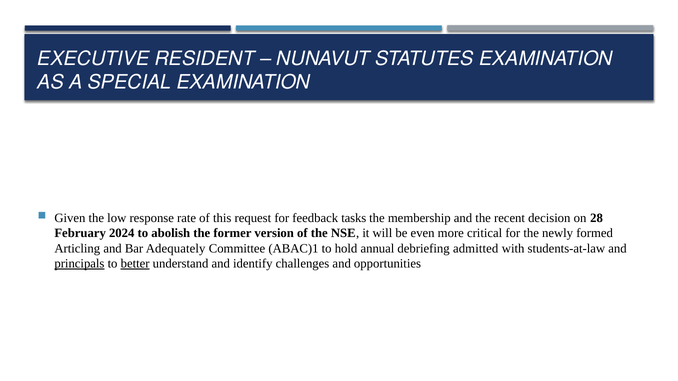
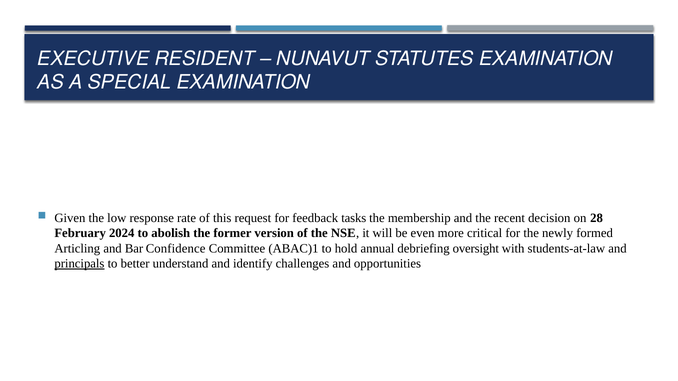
Adequately: Adequately -> Confidence (176, 249)
admitted: admitted -> oversight (476, 249)
better underline: present -> none (135, 264)
